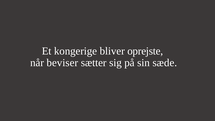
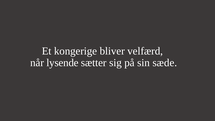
oprejste: oprejste -> velfærd (145, 51)
beviser: beviser -> lysende (62, 63)
